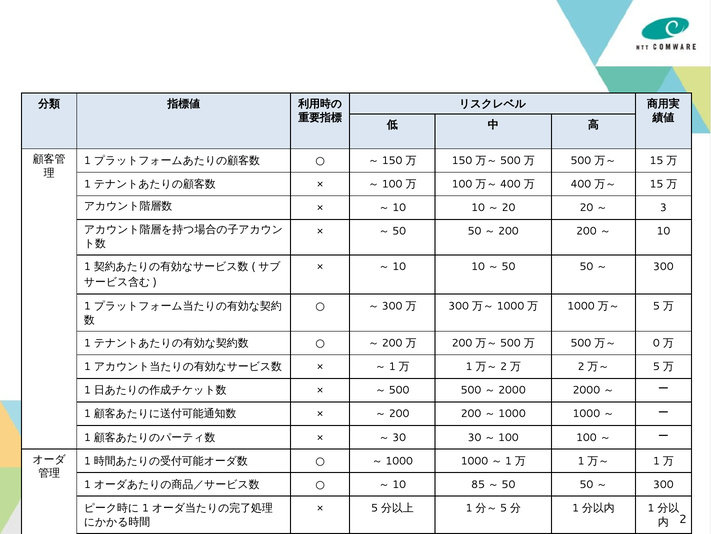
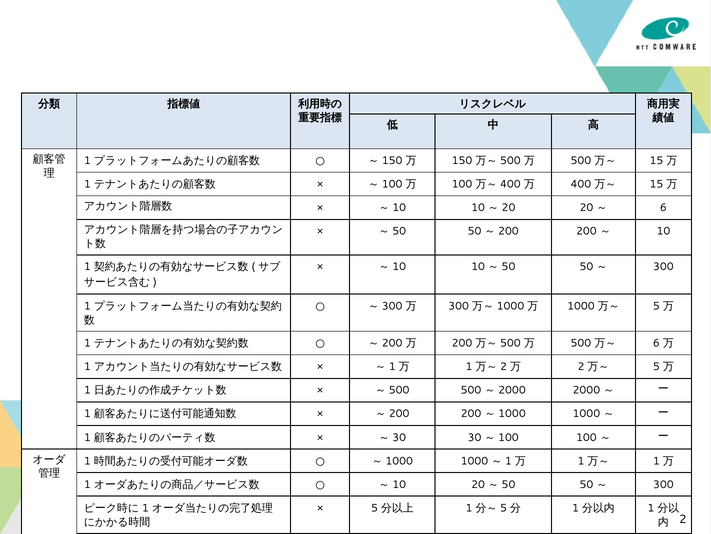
3: 3 -> 6 (663, 207)
0: 0 -> 6 (656, 343)
10 85: 85 -> 20 (478, 484)
